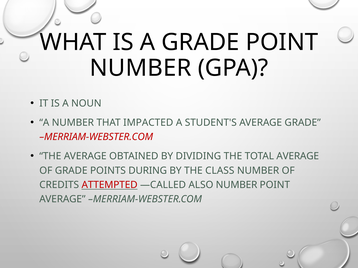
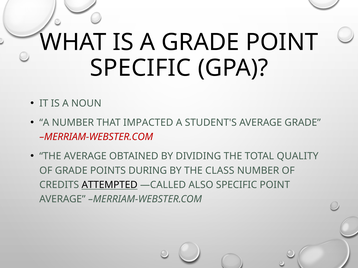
NUMBER: NUMBER -> SPECIFIC (140, 68)
TOTAL AVERAGE: AVERAGE -> QUALITY (298, 156)
ATTEMPTED colour: red -> black (110, 185)
ALSO NUMBER: NUMBER -> SPECIFIC (237, 185)
